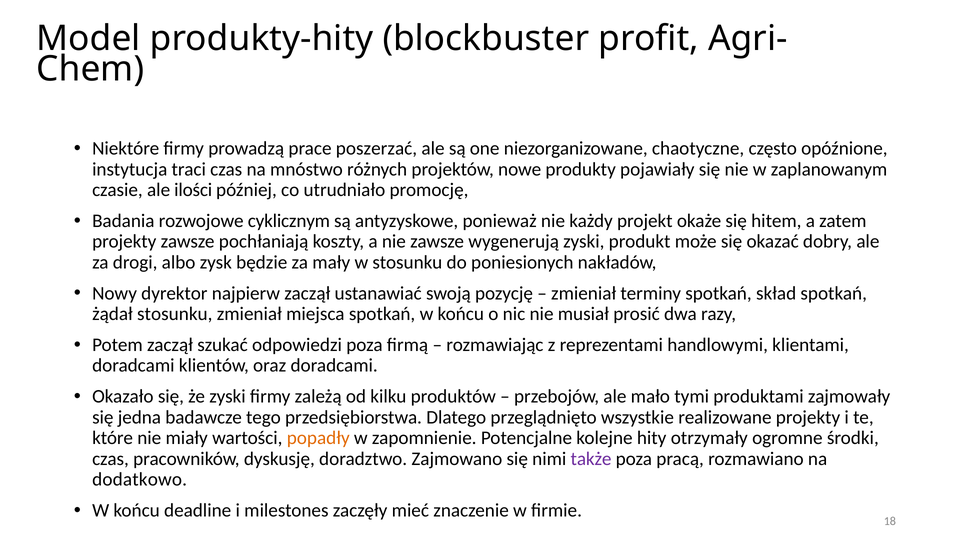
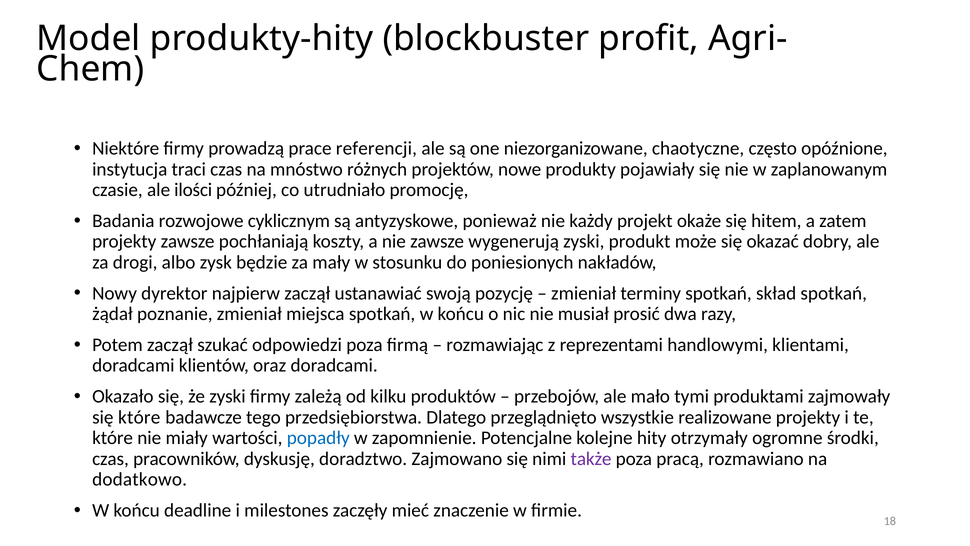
poszerzać: poszerzać -> referencji (376, 148)
żądał stosunku: stosunku -> poznanie (175, 314)
się jedna: jedna -> które (139, 417)
popadły colour: orange -> blue (318, 438)
